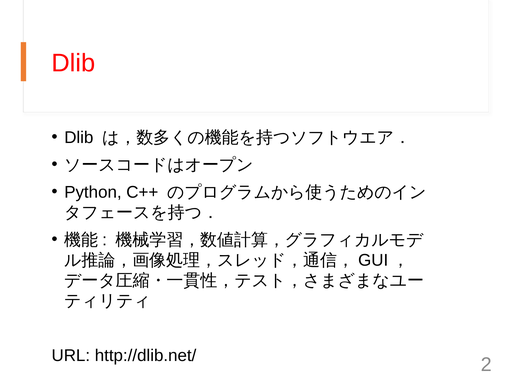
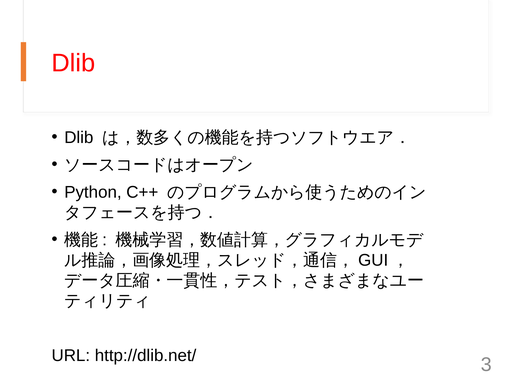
2: 2 -> 3 (486, 365)
